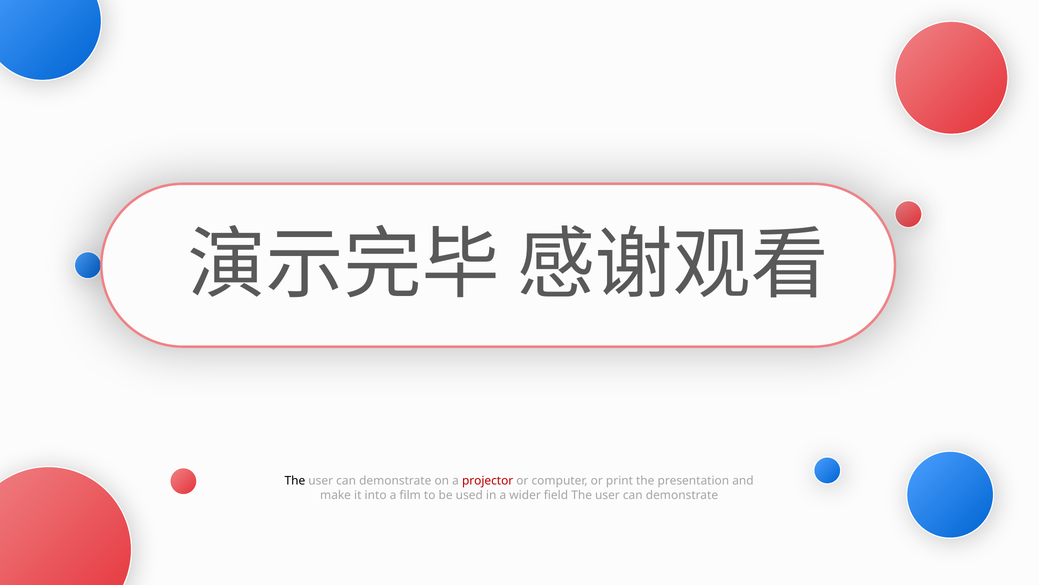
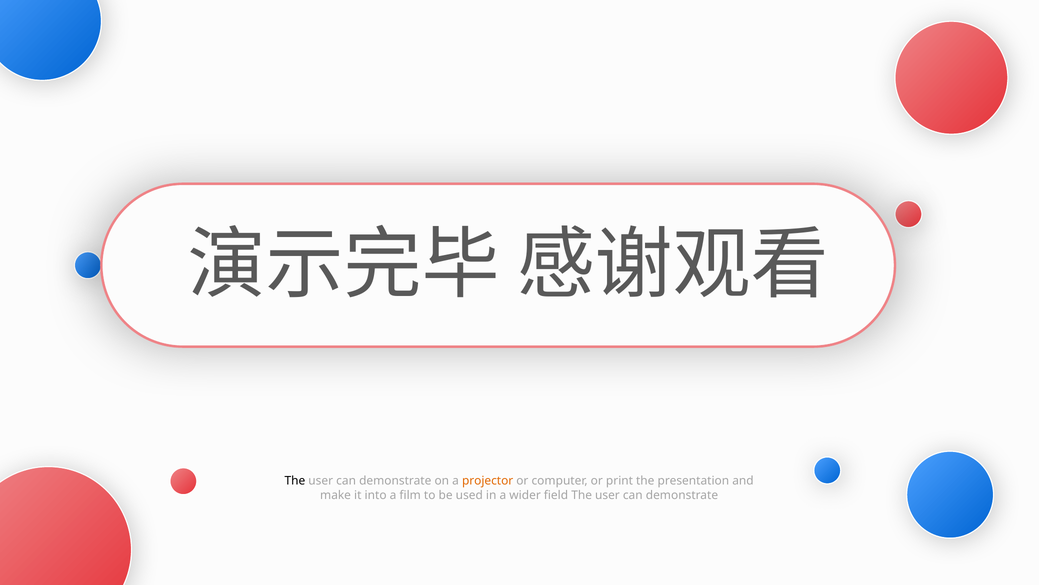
projector colour: red -> orange (488, 481)
